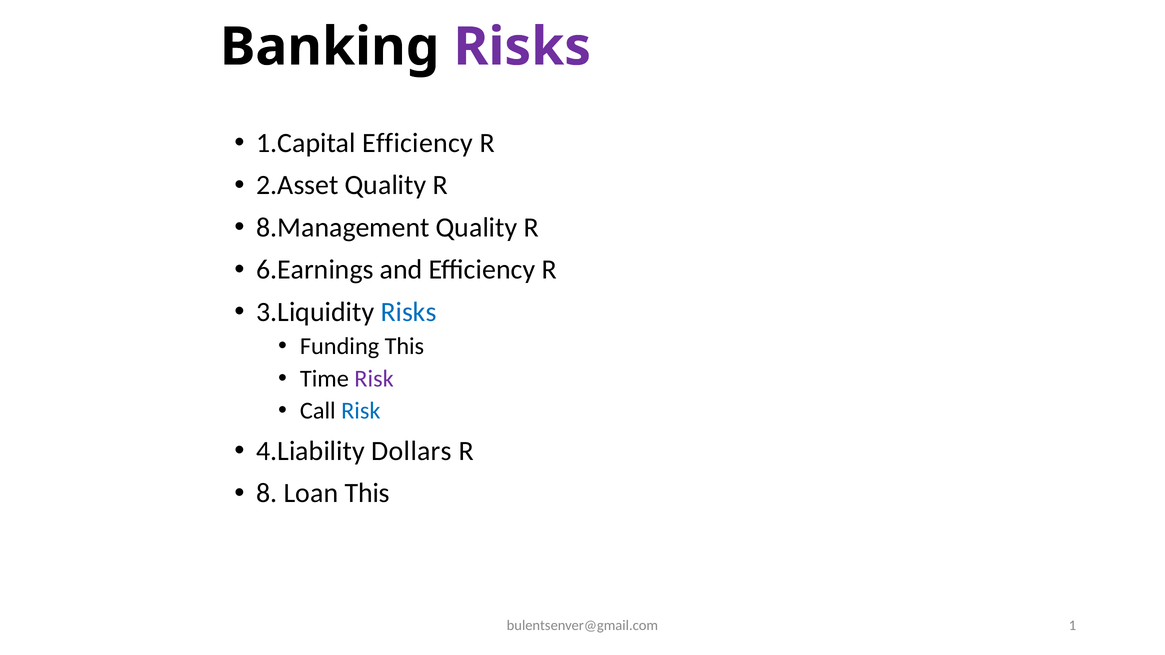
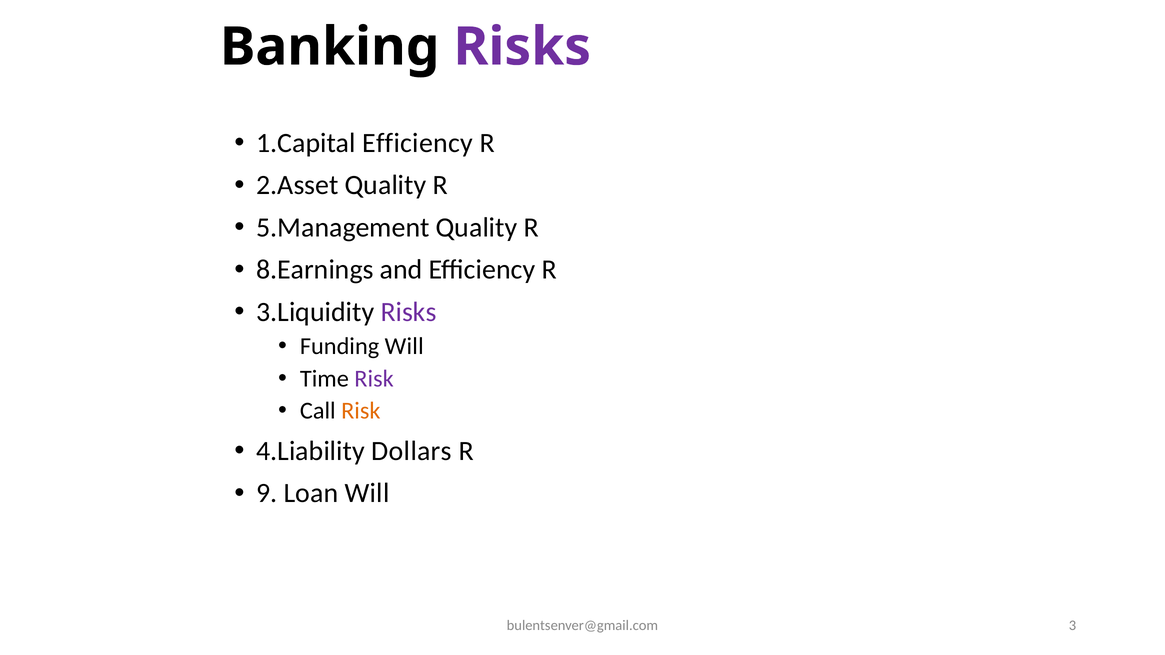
8.Management: 8.Management -> 5.Management (343, 228)
6.Earnings: 6.Earnings -> 8.Earnings (315, 270)
Risks colour: blue -> purple (409, 312)
Funding This: This -> Will (404, 346)
Risk colour: blue -> orange (361, 411)
8: 8 -> 9 (267, 494)
Loan This: This -> Will (367, 494)
1: 1 -> 3 (1073, 626)
